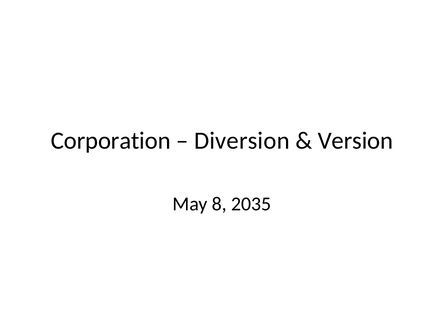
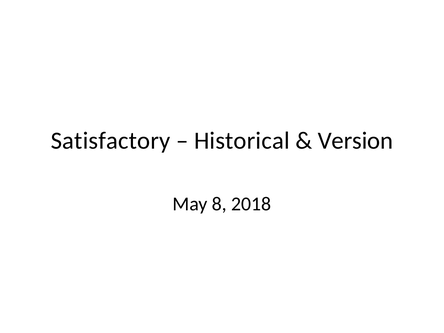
Corporation: Corporation -> Satisfactory (111, 141)
Diversion: Diversion -> Historical (242, 141)
2035: 2035 -> 2018 (251, 204)
